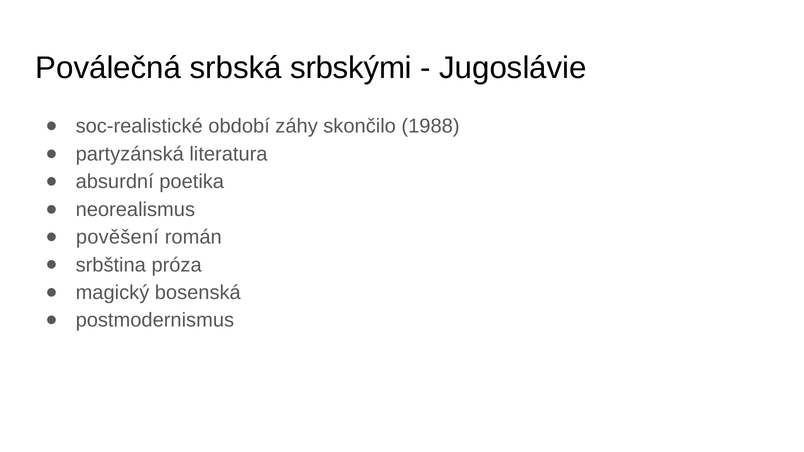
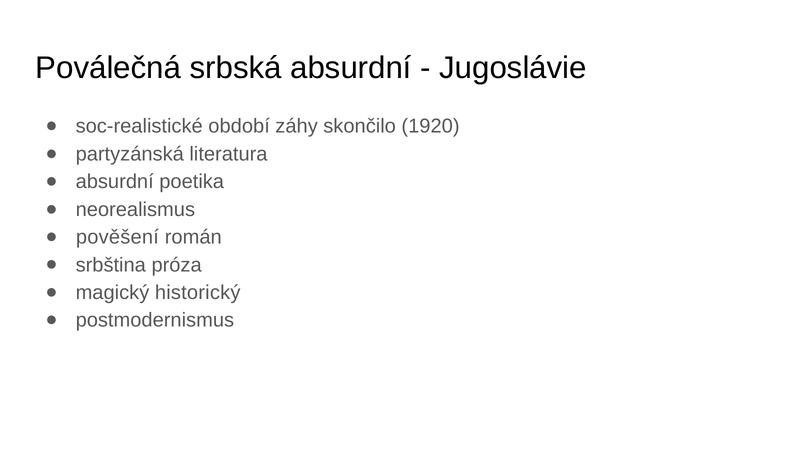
srbská srbskými: srbskými -> absurdní (351, 68)
1988: 1988 -> 1920 (431, 126)
bosenská: bosenská -> historický (198, 293)
